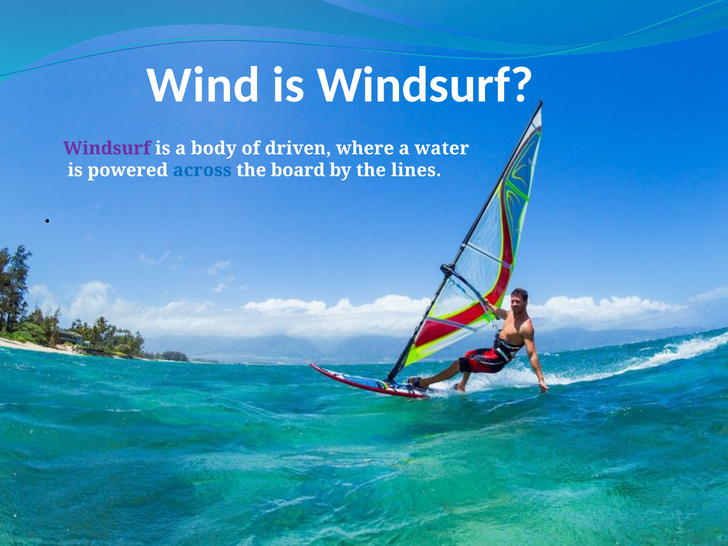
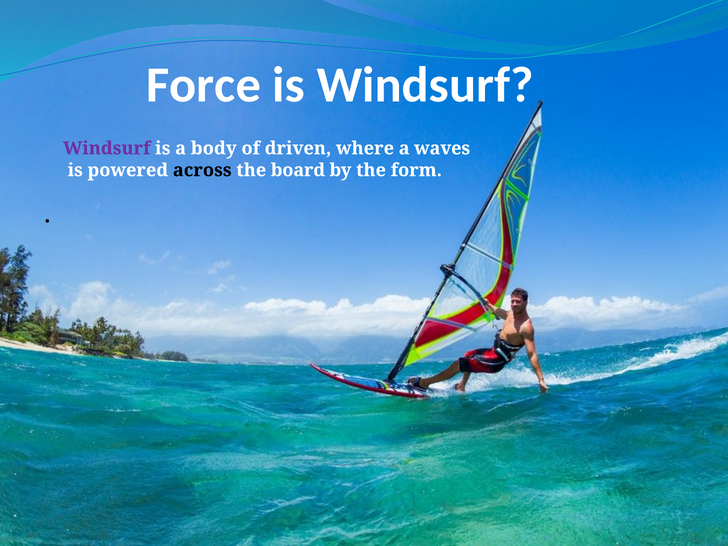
Wind: Wind -> Force (204, 85)
water: water -> waves (442, 148)
across colour: blue -> black (202, 170)
lines: lines -> form (416, 170)
